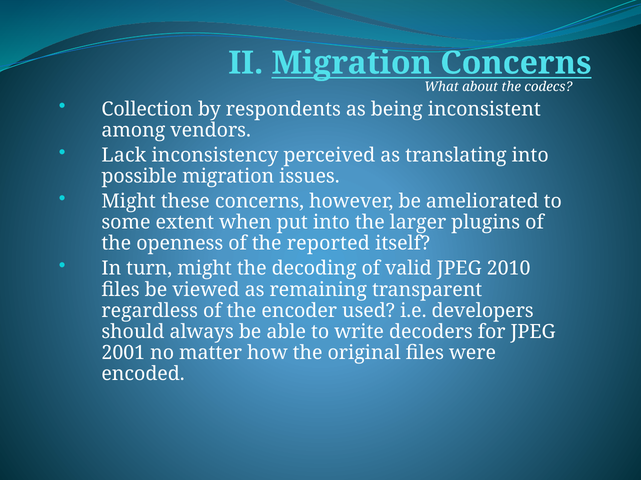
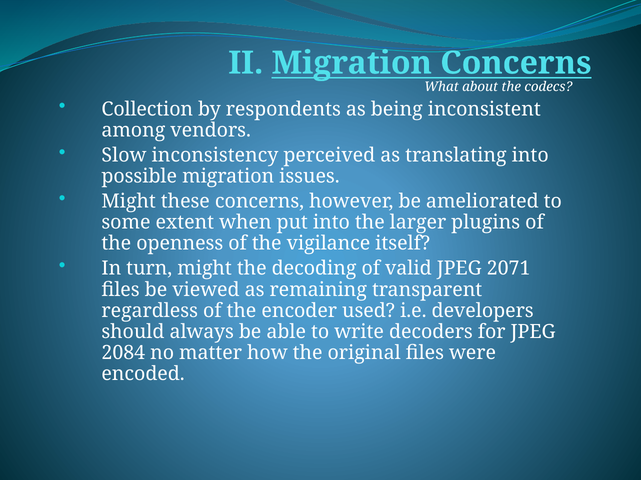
Lack: Lack -> Slow (124, 155)
reported: reported -> vigilance (328, 244)
2010: 2010 -> 2071 (509, 269)
2001: 2001 -> 2084 (123, 353)
